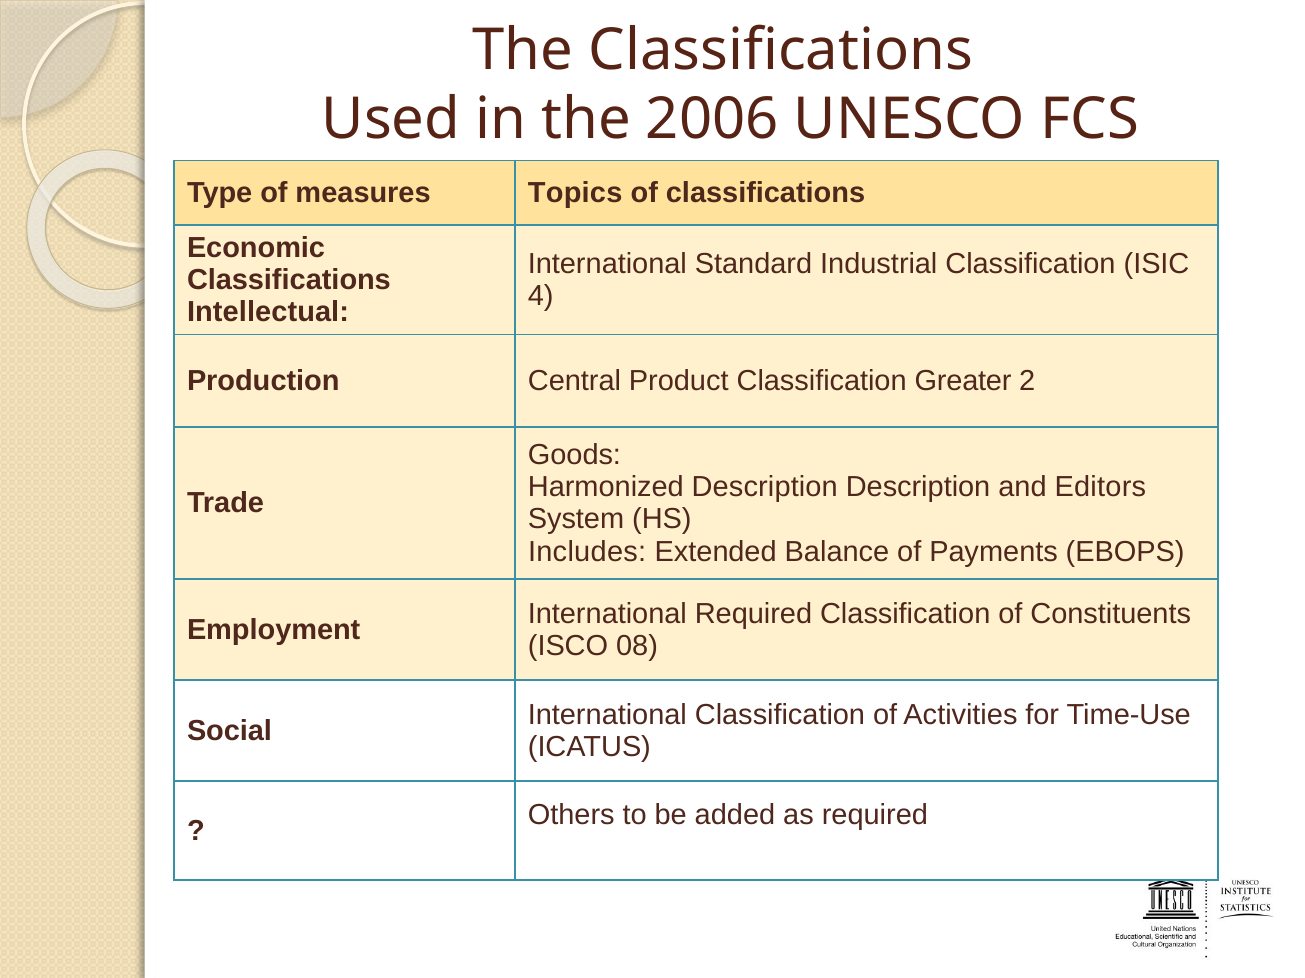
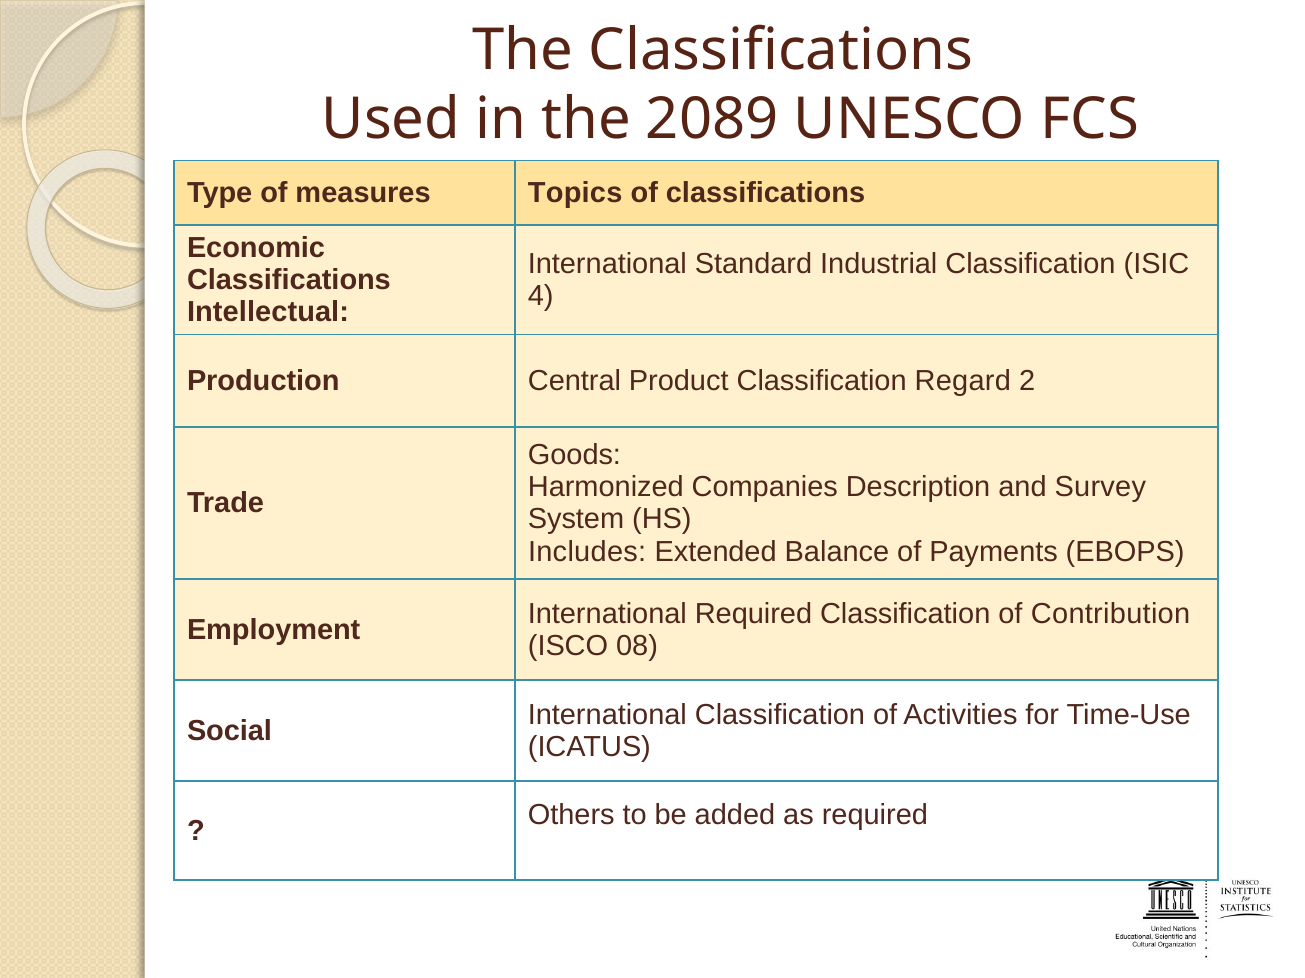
2006: 2006 -> 2089 (712, 120)
Greater: Greater -> Regard (963, 381)
Harmonized Description: Description -> Companies (765, 488)
Editors: Editors -> Survey (1100, 488)
Constituents: Constituents -> Contribution (1111, 614)
